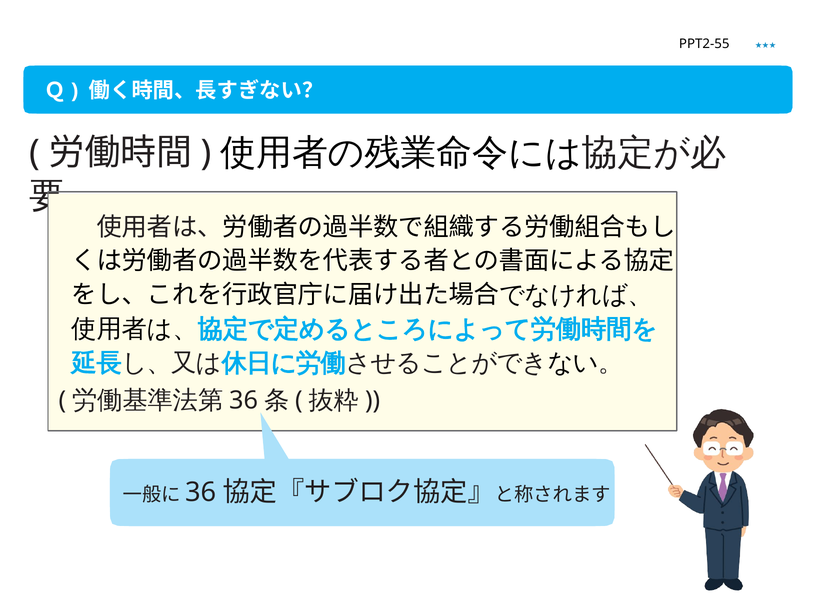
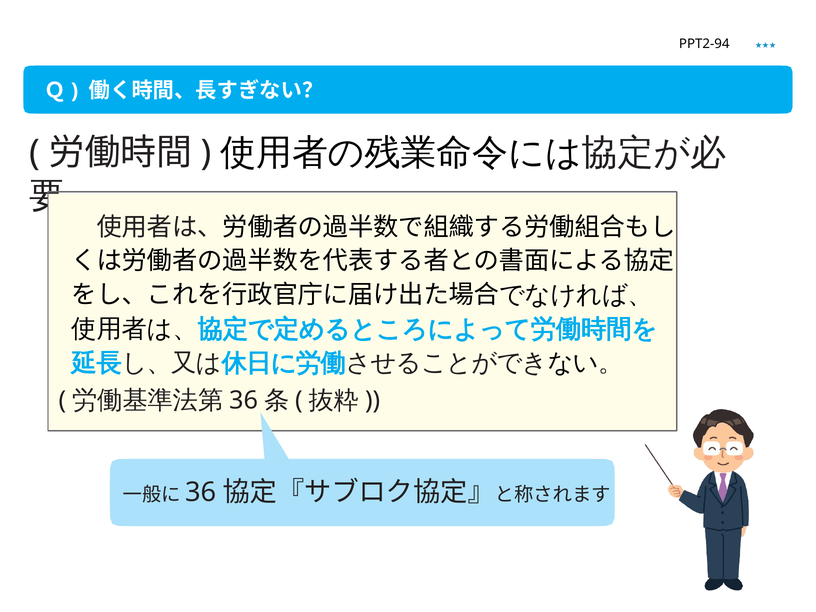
PPT2-55: PPT2-55 -> PPT2-94 (704, 44)
